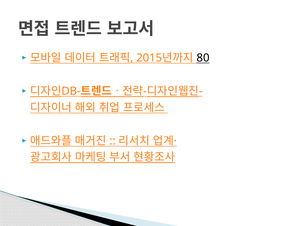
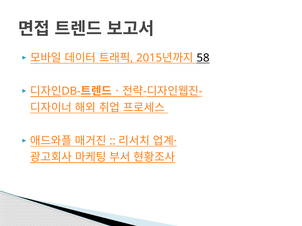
80: 80 -> 58 (203, 58)
